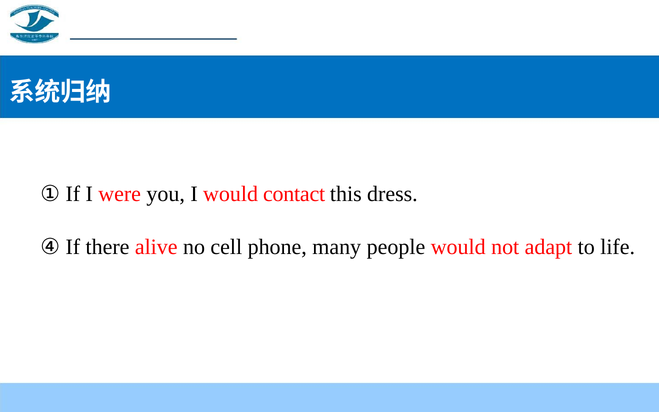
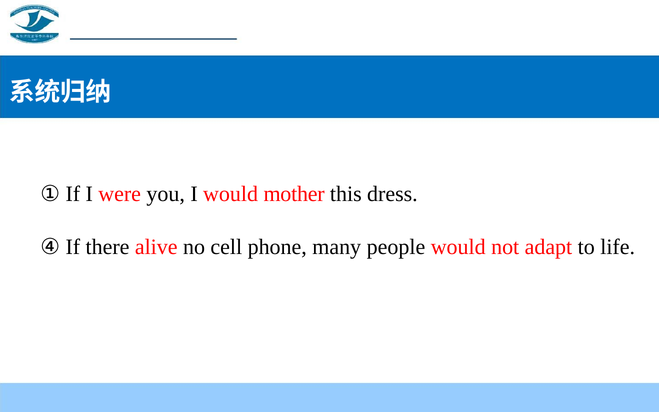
contact: contact -> mother (294, 194)
